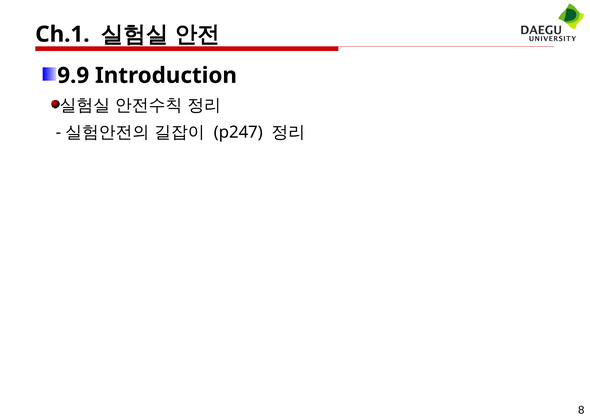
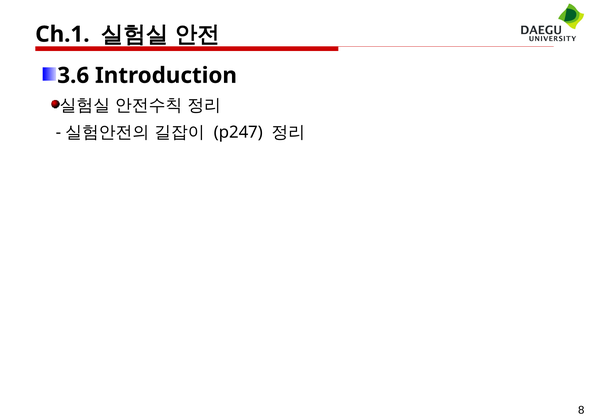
9.9: 9.9 -> 3.6 (73, 76)
